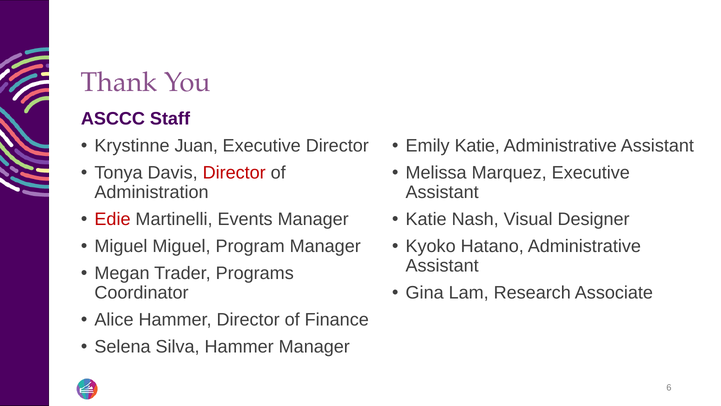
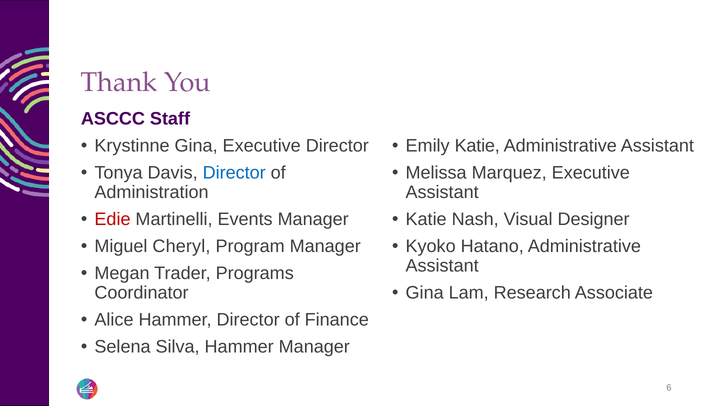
Krystinne Juan: Juan -> Gina (196, 146)
Director colour: red -> blue (234, 173)
Miguel Miguel: Miguel -> Cheryl (181, 246)
